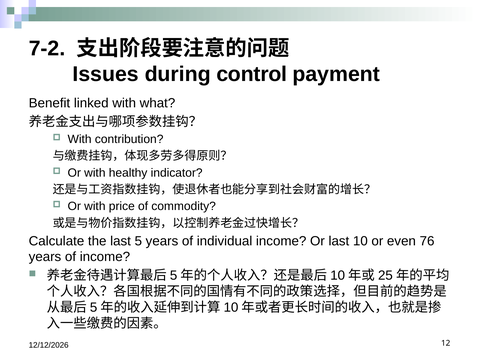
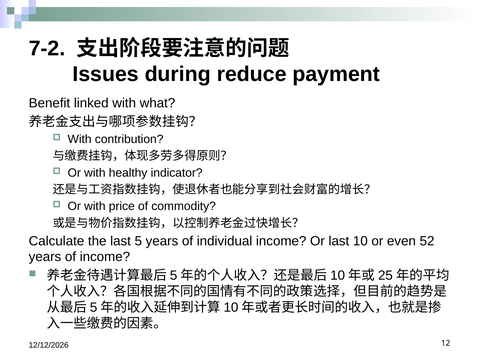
control: control -> reduce (252, 74)
76: 76 -> 52 (427, 241)
